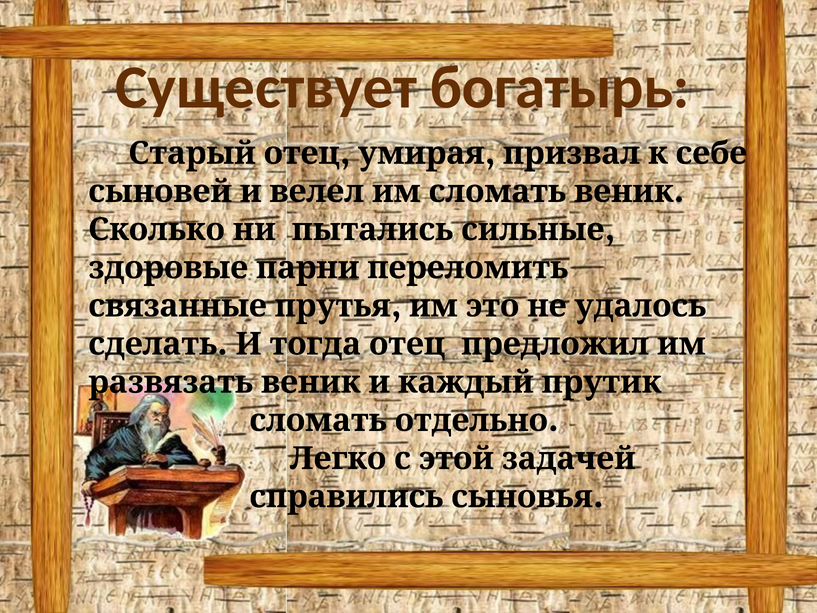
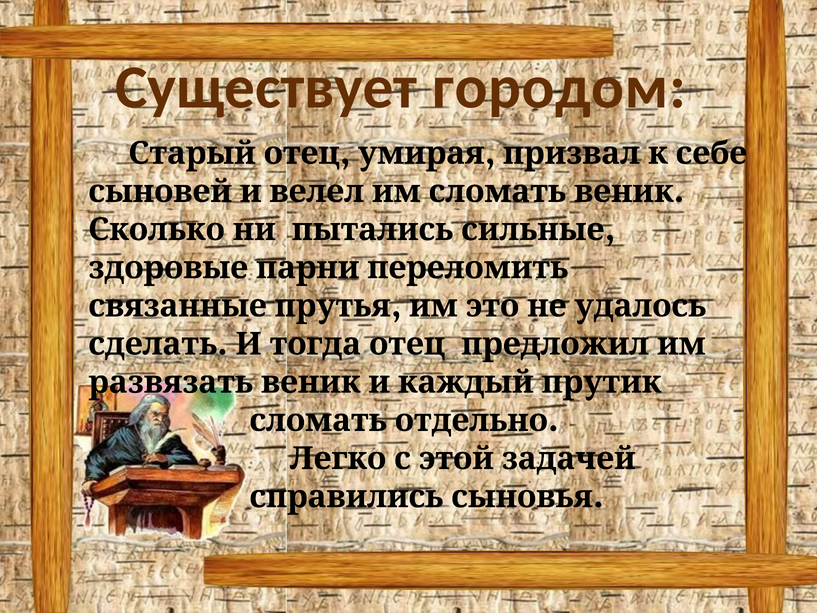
богатырь: богатырь -> городом (559, 88)
